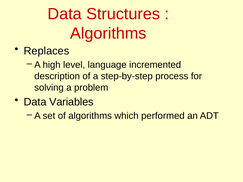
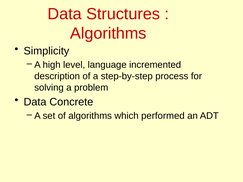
Replaces: Replaces -> Simplicity (47, 51)
Variables: Variables -> Concrete (71, 102)
